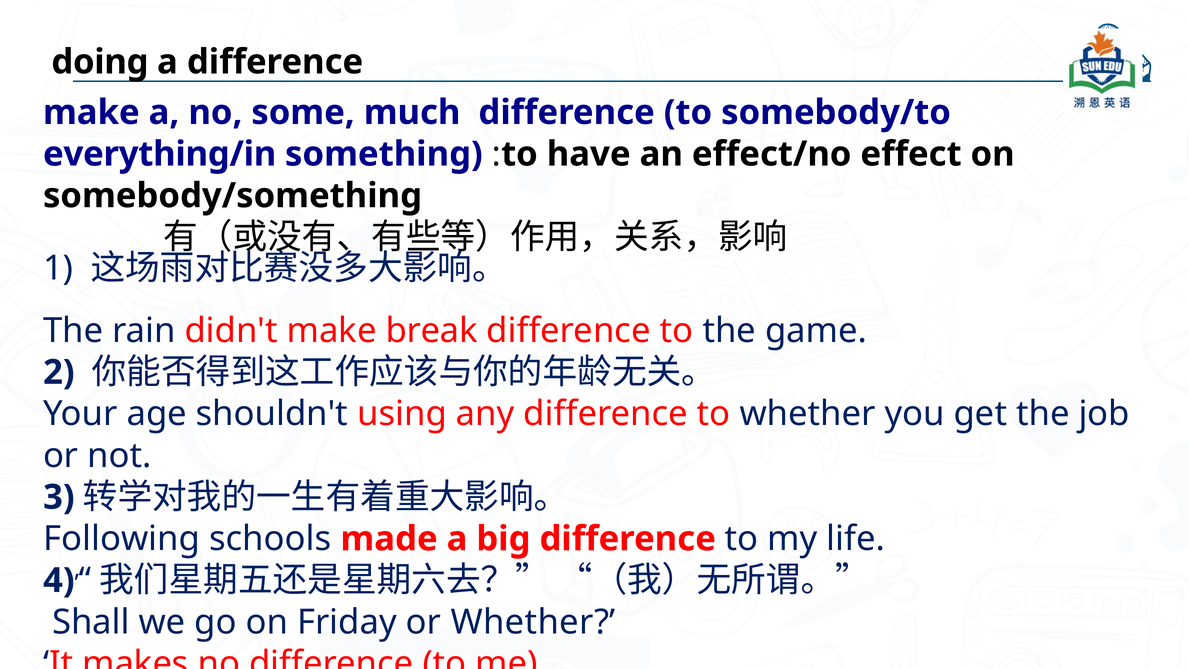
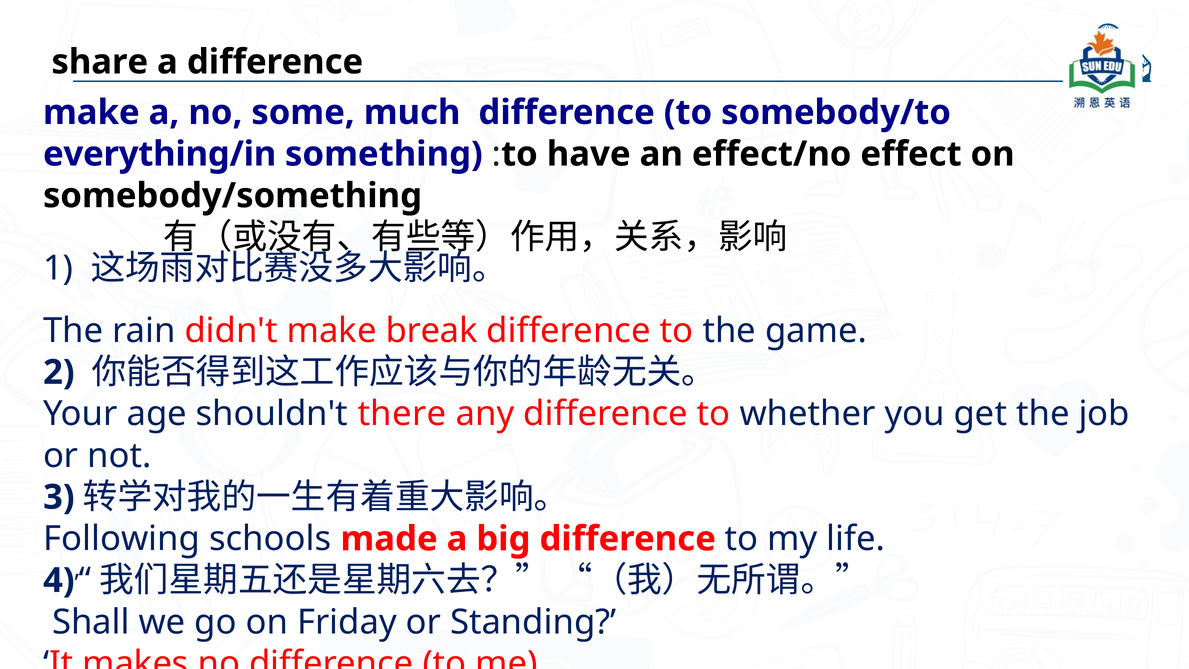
doing: doing -> share (100, 62)
using: using -> there (402, 414)
or Whether: Whether -> Standing (533, 622)
